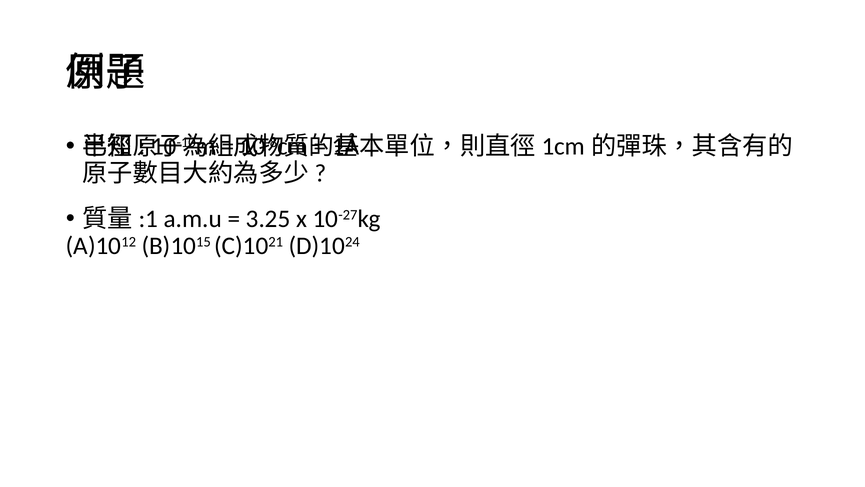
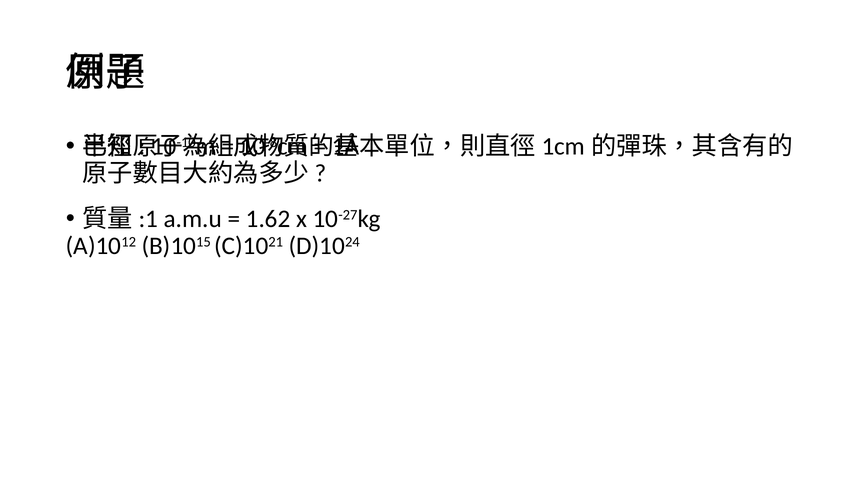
3.25: 3.25 -> 1.62 (268, 219)
